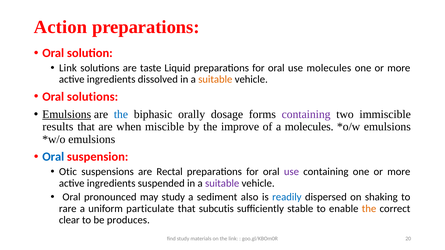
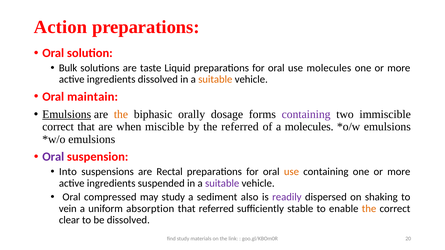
Link: Link -> Bulk (68, 68)
Oral solutions: solutions -> maintain (93, 97)
the colour: blue -> orange (121, 114)
results: results -> correct (58, 127)
the improve: improve -> referred (240, 127)
Oral colour: blue -> purple (53, 157)
Otic: Otic -> Into (68, 172)
use colour: purple -> orange (291, 172)
pronounced: pronounced -> compressed (110, 197)
readily colour: blue -> purple (287, 197)
rare: rare -> vein (68, 209)
particulate: particulate -> absorption (150, 209)
that subcutis: subcutis -> referred (216, 209)
be produces: produces -> dissolved (128, 220)
